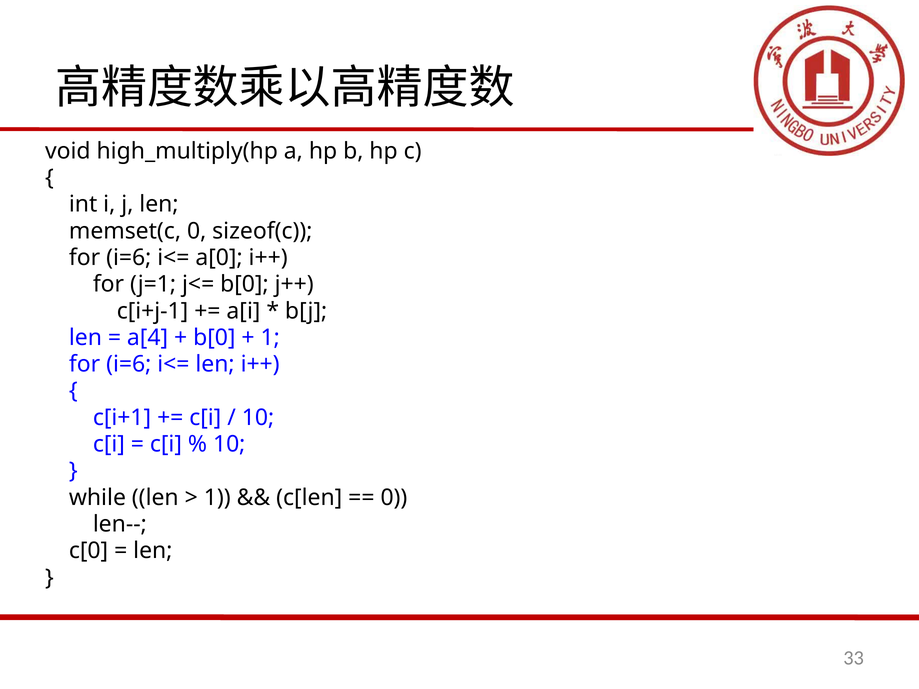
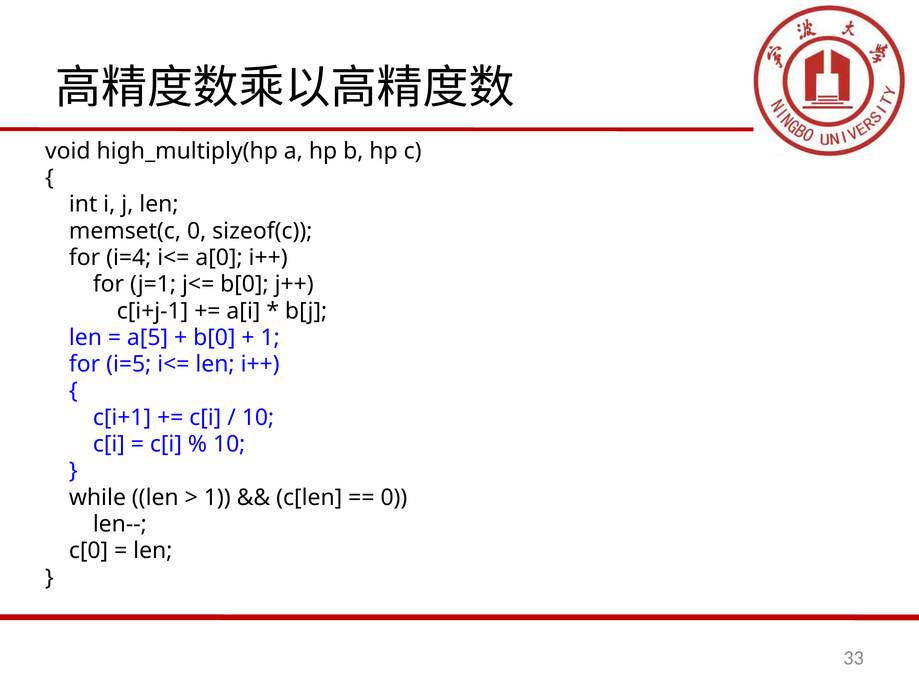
i=6: i=6 -> i=4 (129, 258)
a[4: a[4 -> a[5 (148, 338)
i=6: i=6 -> i=5 (129, 364)
